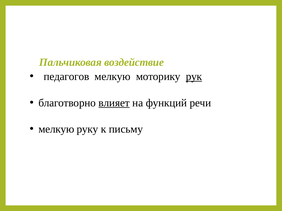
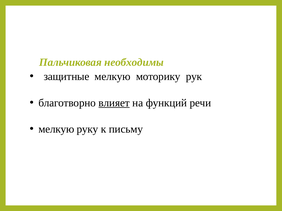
воздействие: воздействие -> необходимы (134, 62)
педагогов: педагогов -> защитные (66, 77)
рук underline: present -> none (194, 77)
